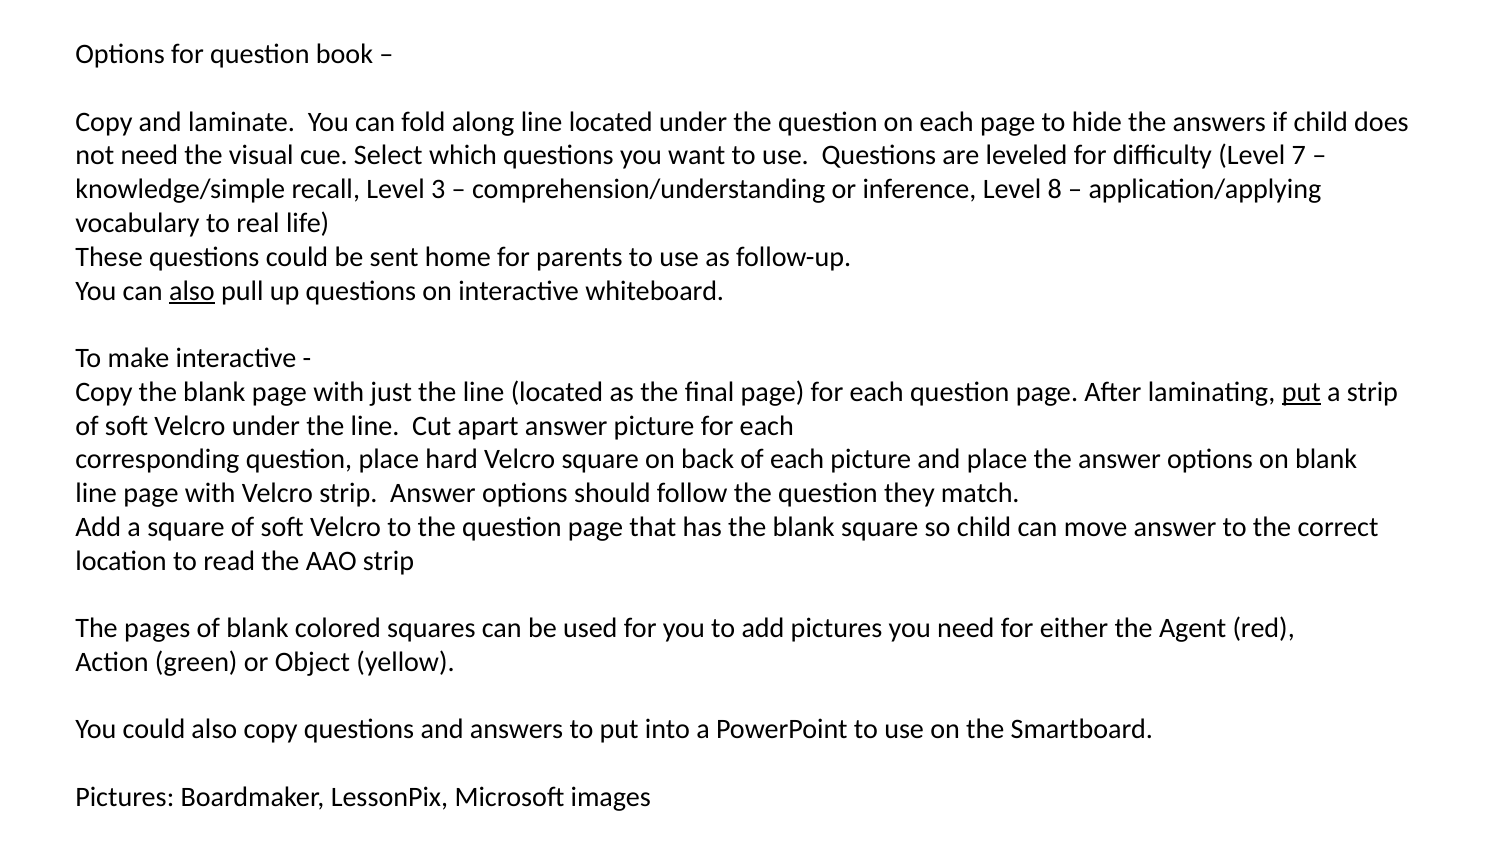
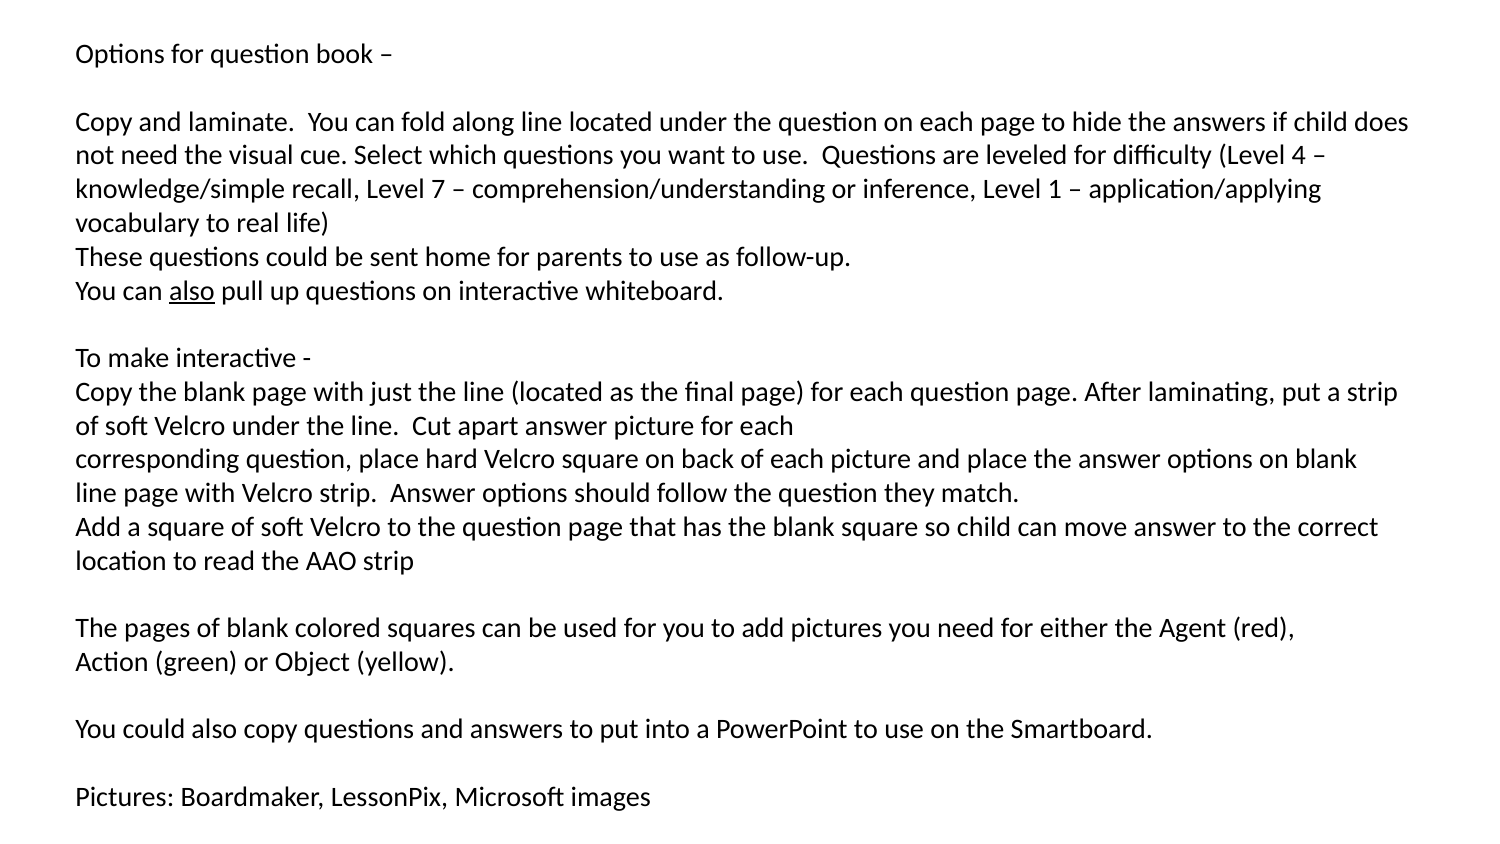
7: 7 -> 4 (1299, 156)
3: 3 -> 7 (438, 189)
8: 8 -> 1 (1055, 189)
put underline: present -> none (1301, 392)
